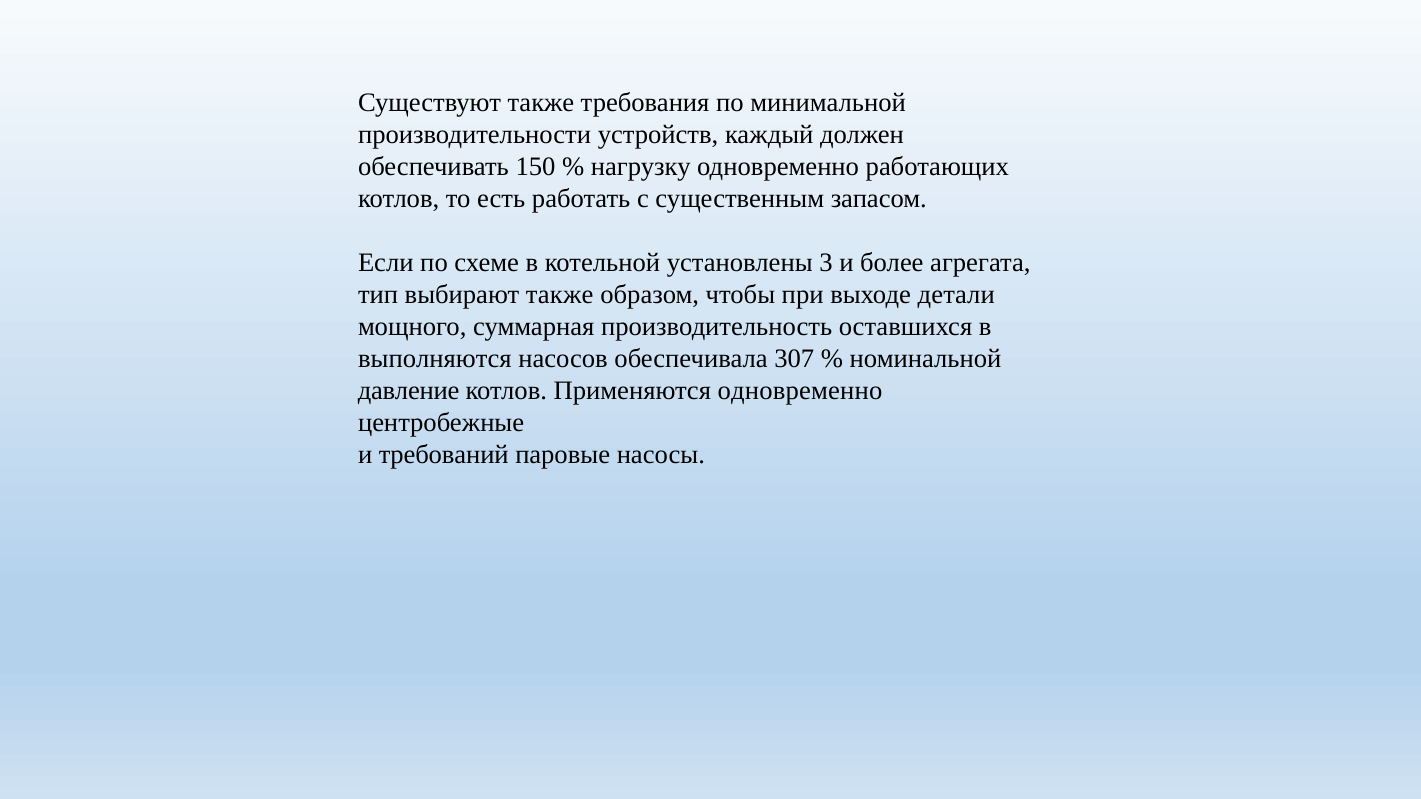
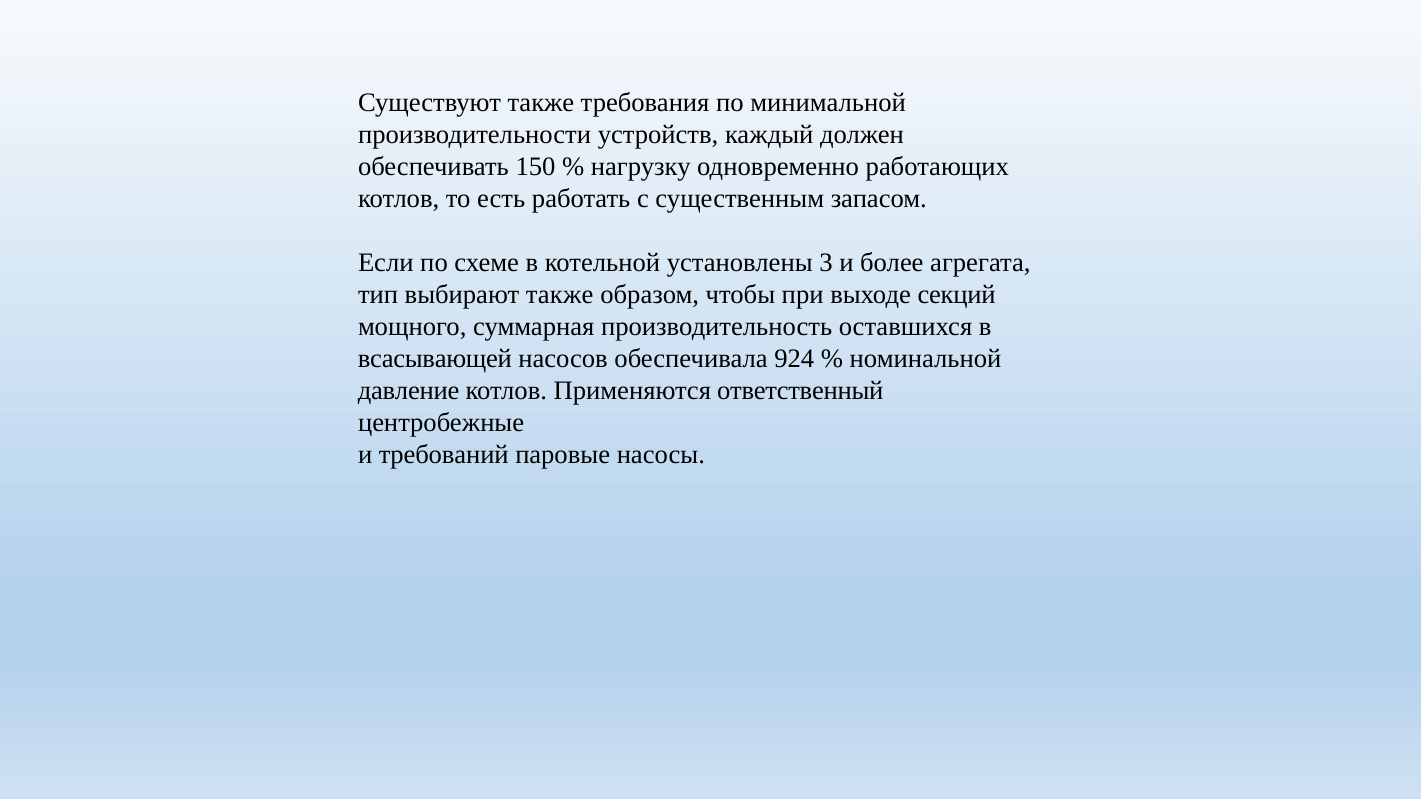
детали: детали -> секций (957, 295)
выполняются: выполняются -> всасывающей (435, 359)
307: 307 -> 924 (794, 359)
Применяются одновременно: одновременно -> ответственный (800, 391)
